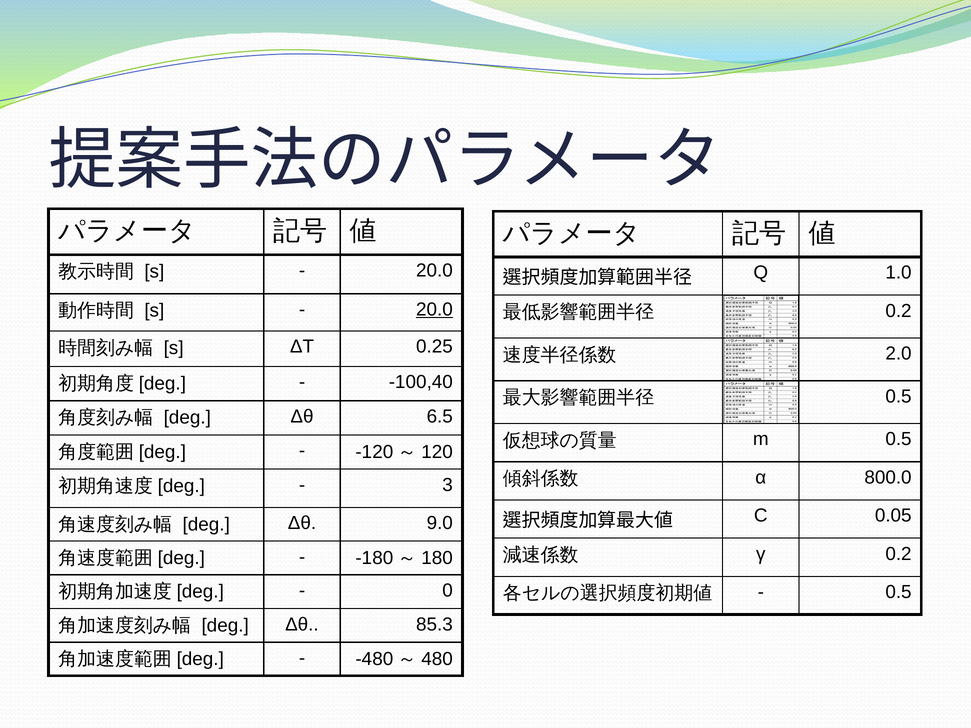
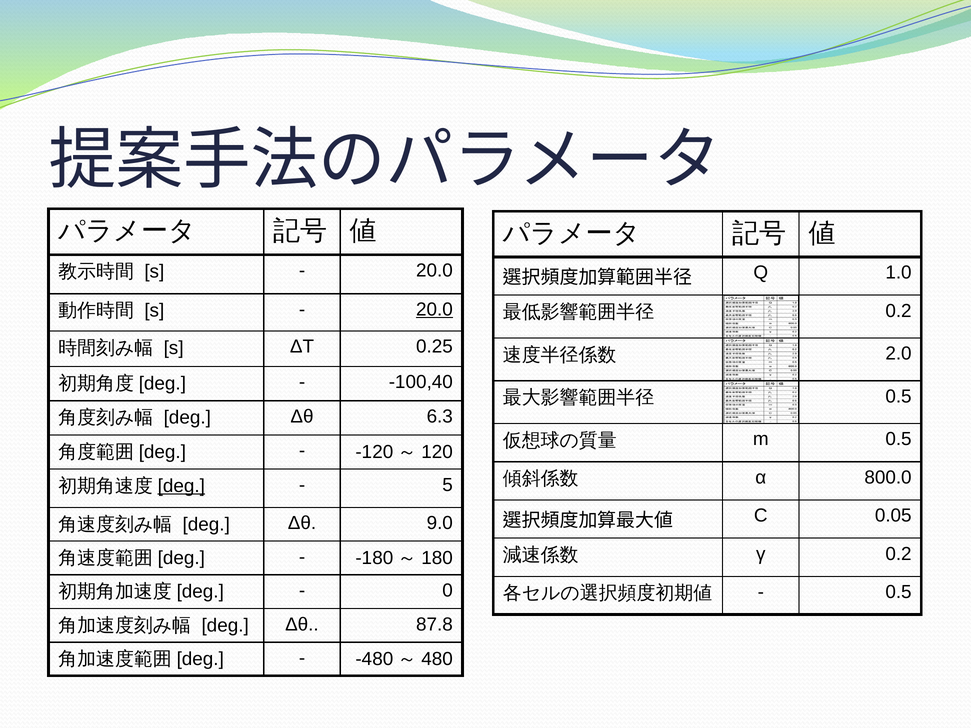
6.5: 6.5 -> 6.3 (440, 417)
deg underline: none -> present (181, 486)
3: 3 -> 5 (448, 485)
85.3: 85.3 -> 87.8 (434, 624)
